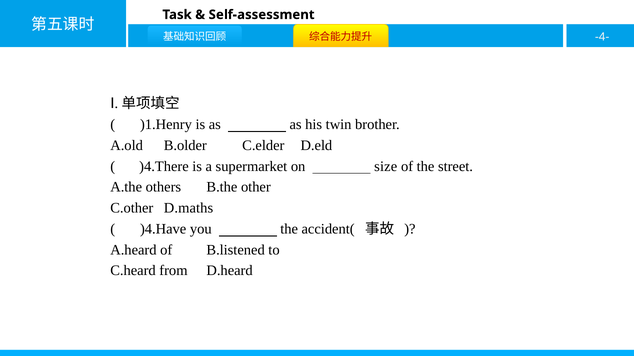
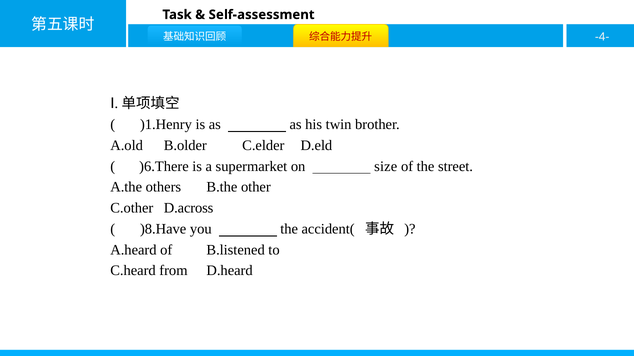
)4.There: )4.There -> )6.There (164, 167)
D.maths: D.maths -> D.across (189, 208)
)4.Have: )4.Have -> )8.Have (163, 229)
